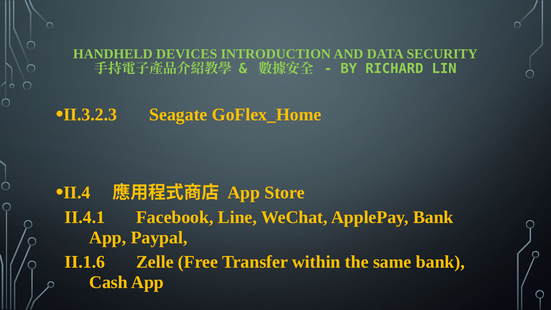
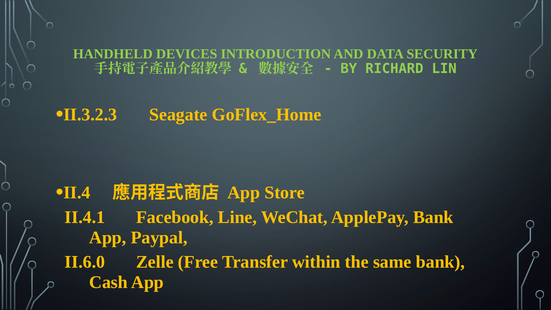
II.1.6: II.1.6 -> II.6.0 (85, 262)
